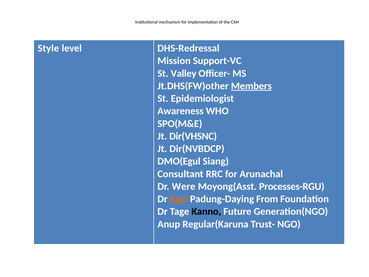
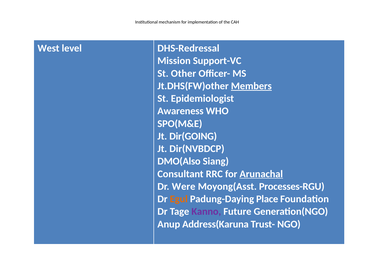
Style: Style -> West (48, 48)
Valley: Valley -> Other (184, 73)
Dir(VHSNC: Dir(VHSNC -> Dir(GOING (193, 136)
DMO(Egul: DMO(Egul -> DMO(Also (179, 161)
Arunachal underline: none -> present (261, 174)
From: From -> Place (267, 199)
Kanno colour: black -> purple (206, 211)
Regular(Karuna: Regular(Karuna -> Address(Karuna (215, 224)
